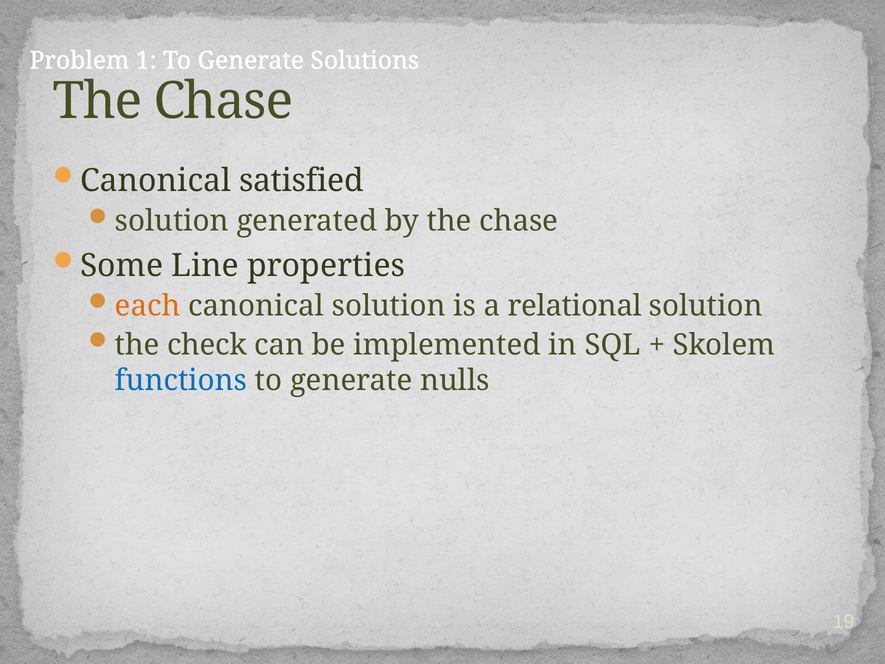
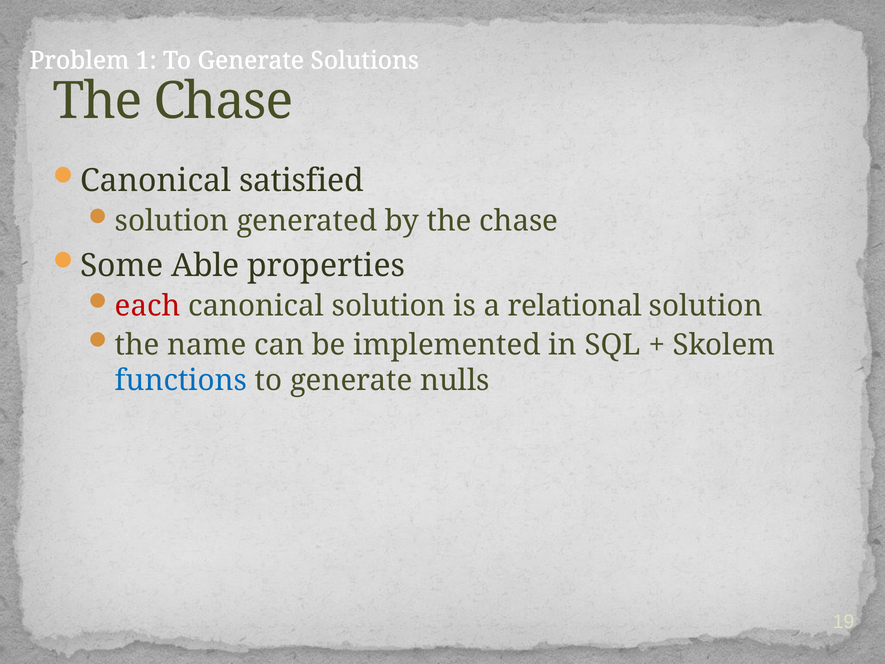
Line: Line -> Able (205, 265)
each colour: orange -> red (148, 306)
check: check -> name (207, 345)
